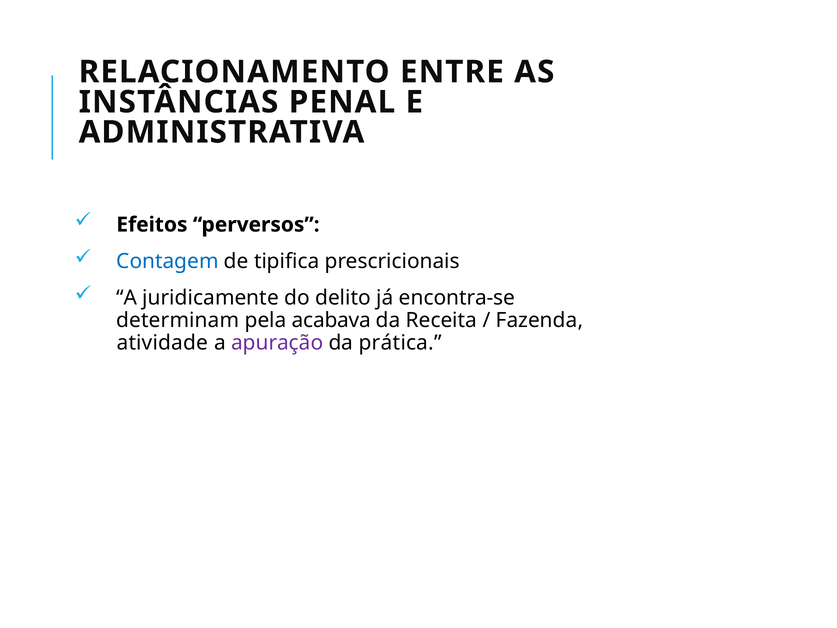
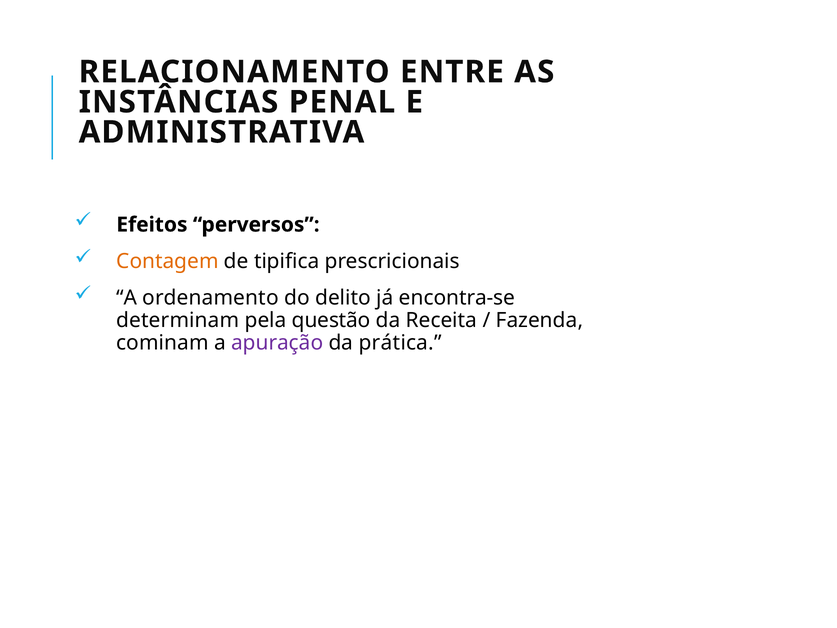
Contagem colour: blue -> orange (167, 261)
juridicamente: juridicamente -> ordenamento (211, 298)
acabava: acabava -> questão (331, 320)
atividade: atividade -> cominam (162, 343)
